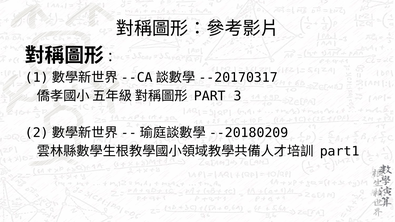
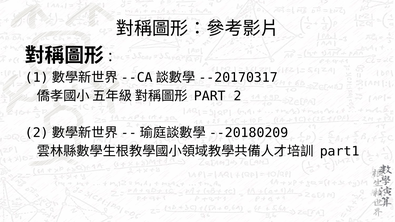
3: 3 -> 2 (237, 96)
